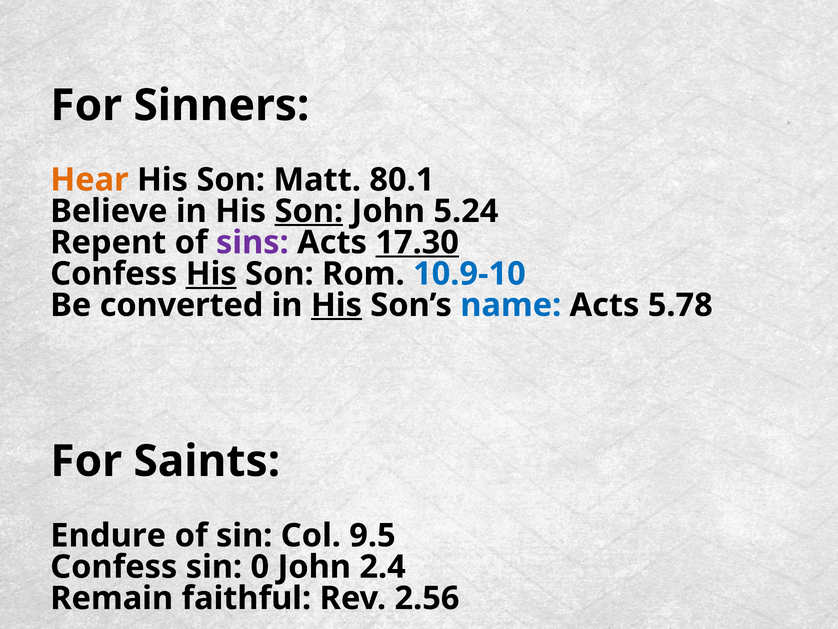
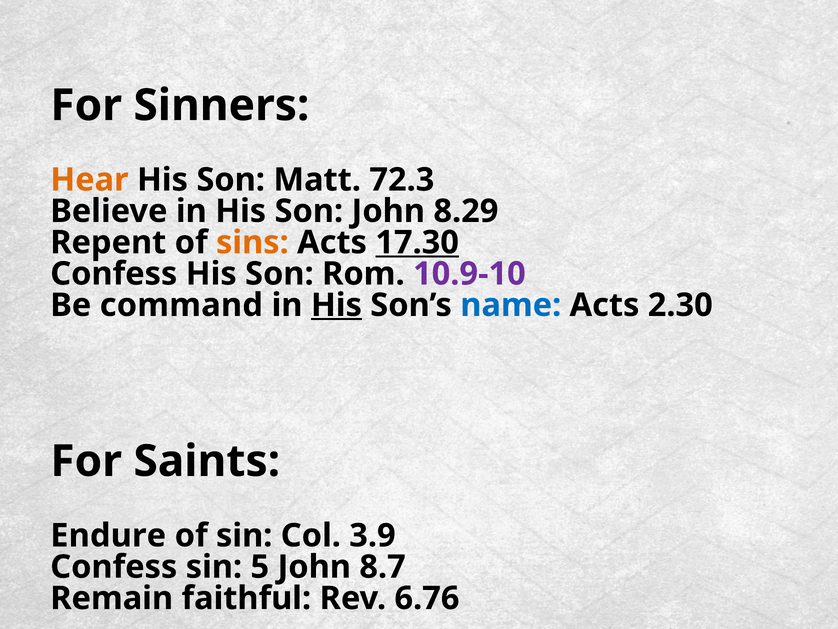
80.1: 80.1 -> 72.3 (402, 180)
Son underline: present -> none (309, 211)
5.24: 5.24 -> 8.29 (466, 211)
sins colour: purple -> orange (252, 242)
His underline: present -> none (211, 274)
10.9-10 colour: blue -> purple (469, 274)
converted: converted -> command (181, 305)
5.78: 5.78 -> 2.30 (680, 305)
9.5: 9.5 -> 3.9 (372, 535)
0: 0 -> 5 (260, 567)
2.4: 2.4 -> 8.7 (383, 567)
2.56: 2.56 -> 6.76 (427, 598)
